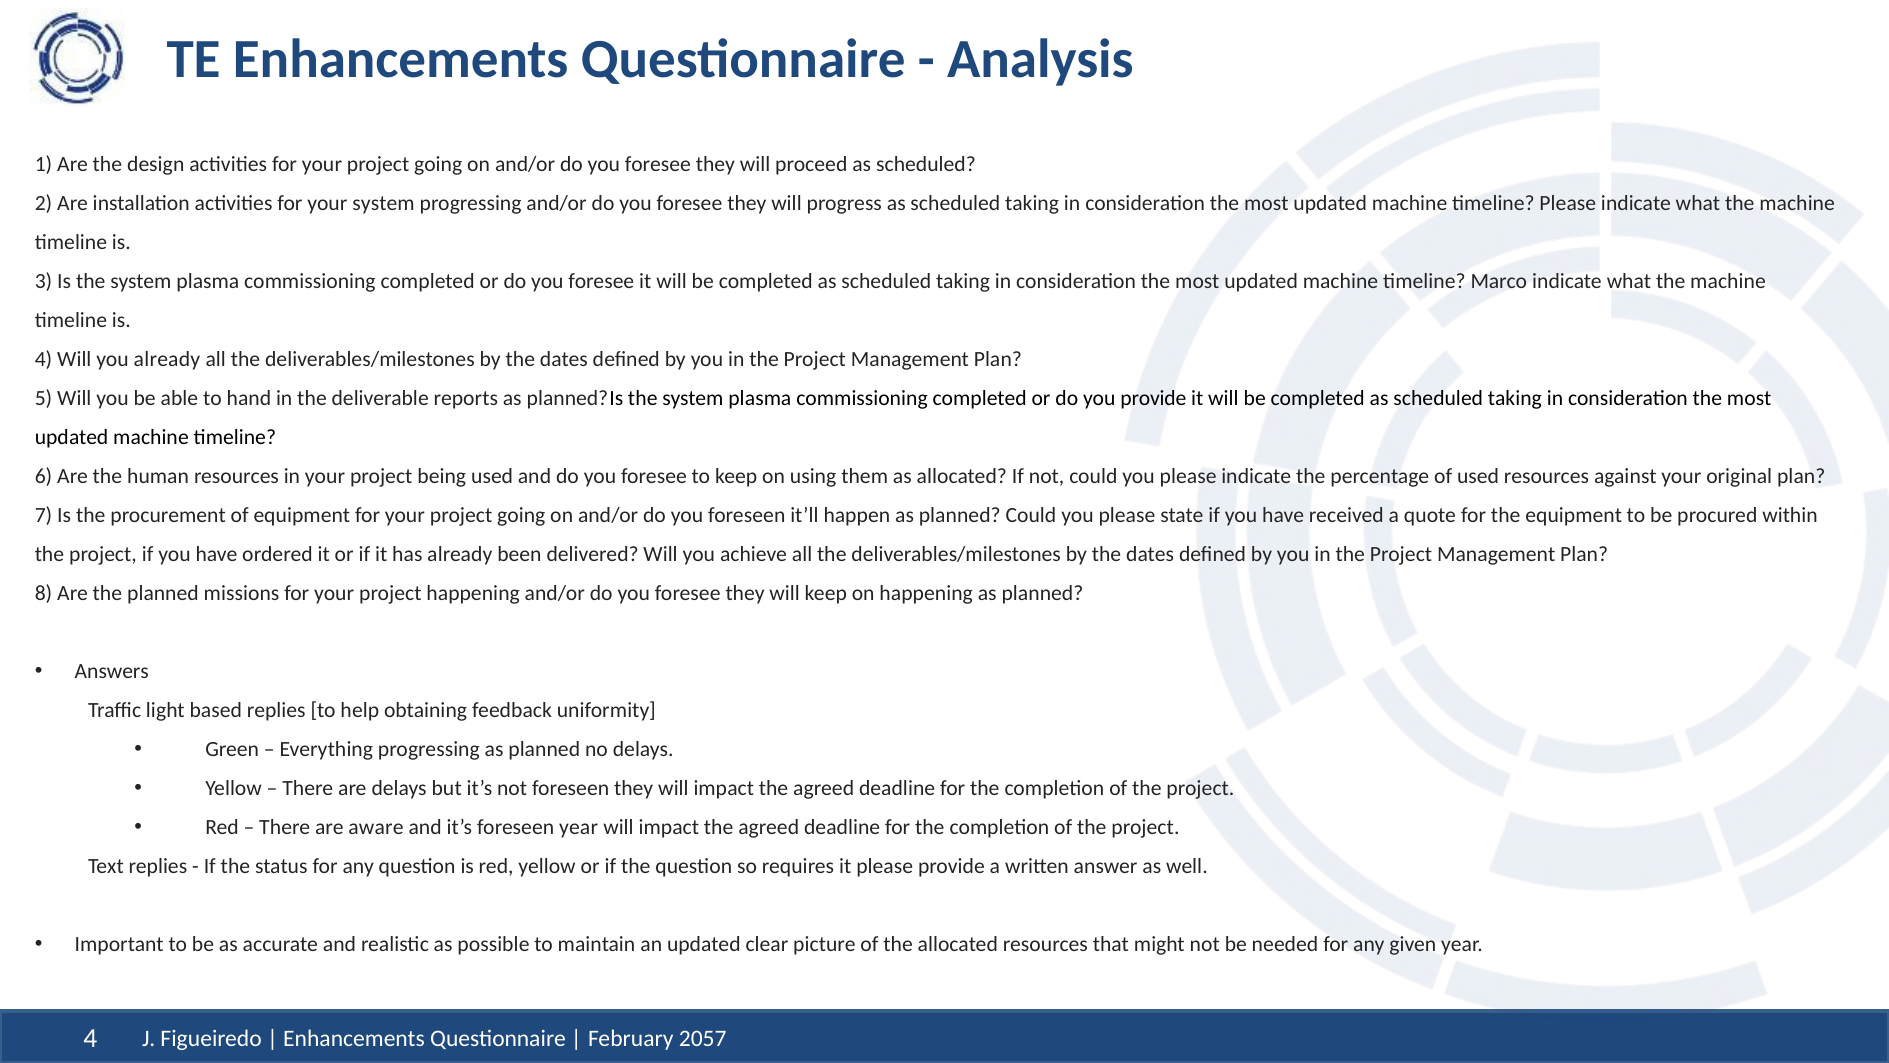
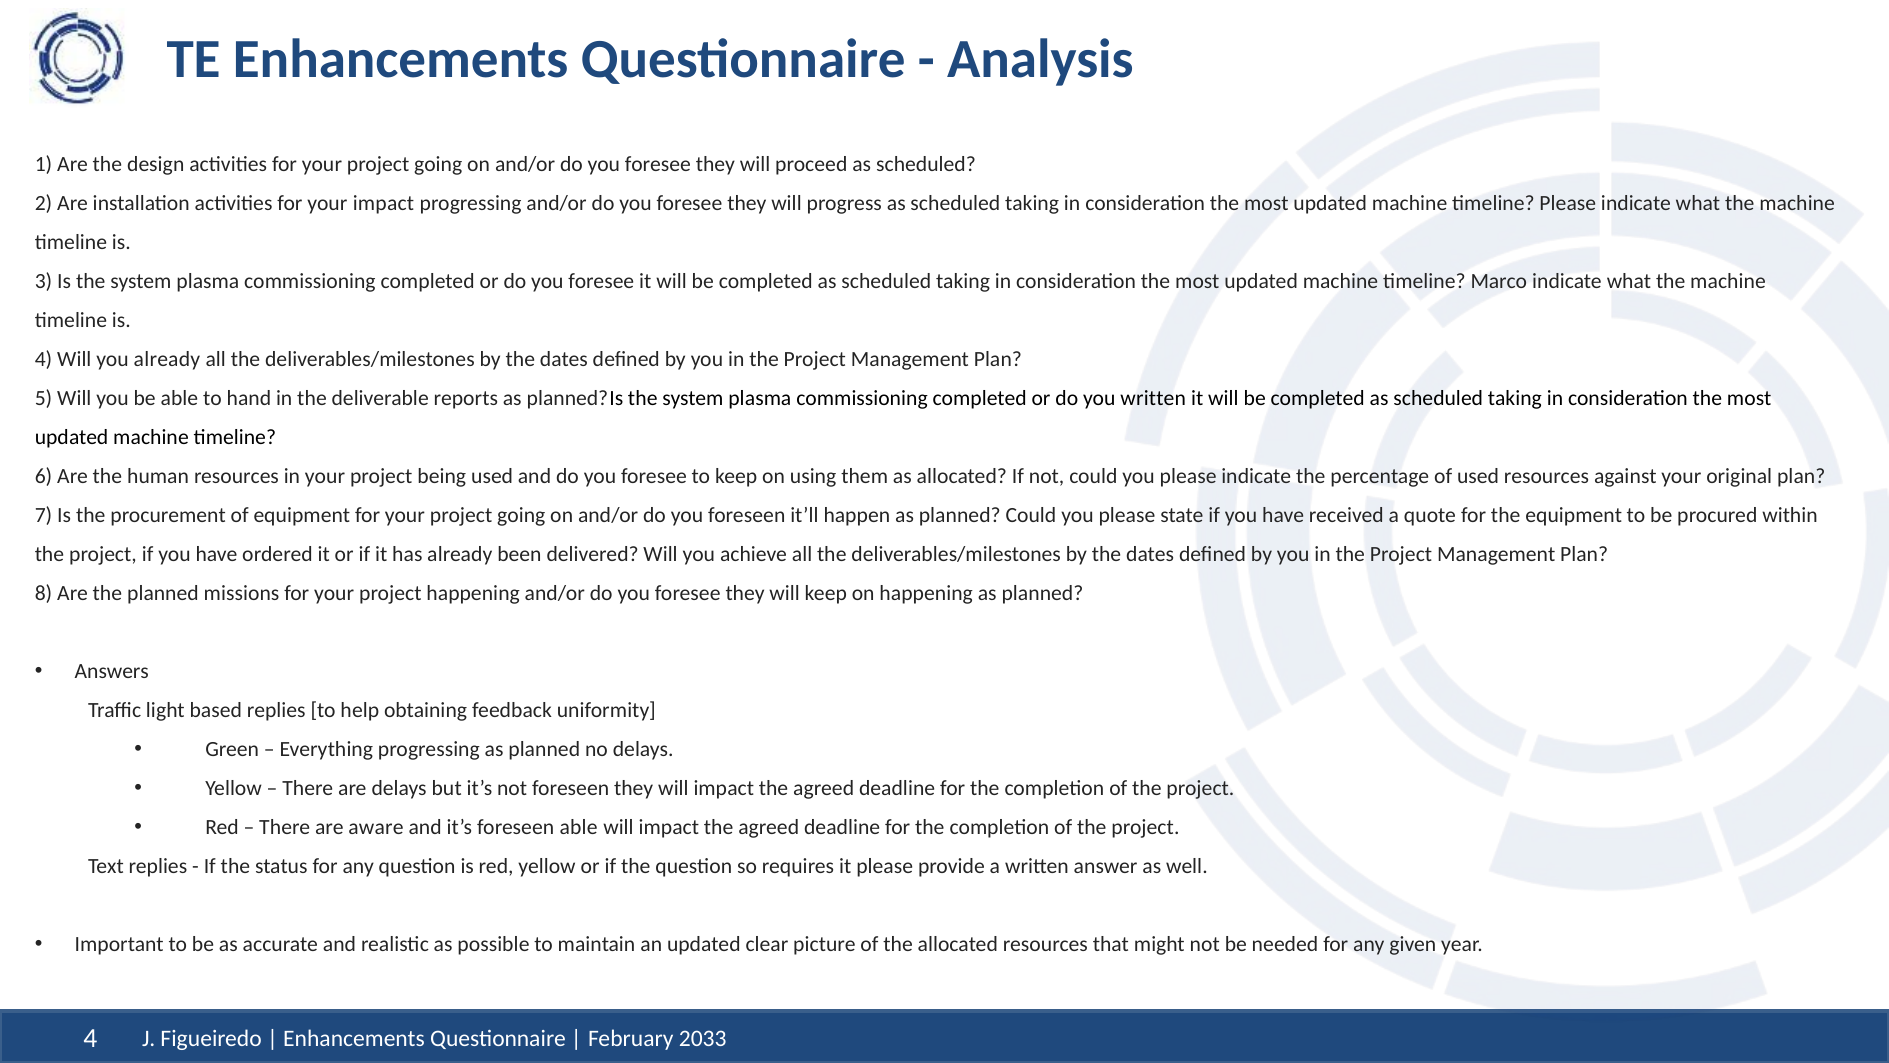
your system: system -> impact (384, 203)
you provide: provide -> written (1153, 398)
foreseen year: year -> able (579, 827)
2057: 2057 -> 2033 (703, 1039)
